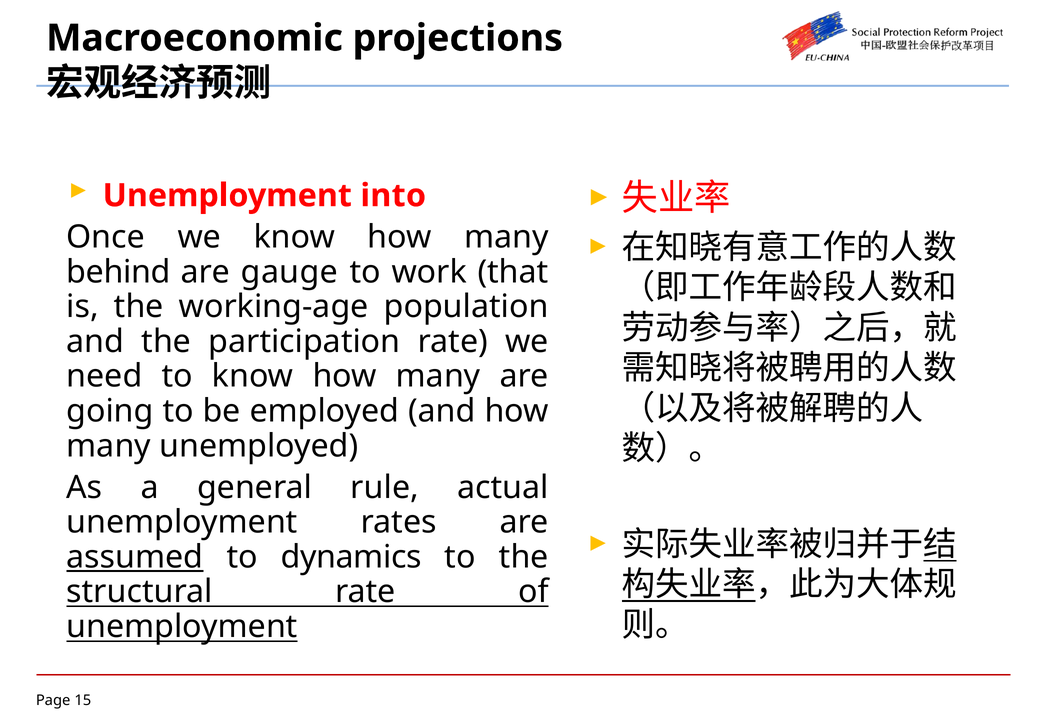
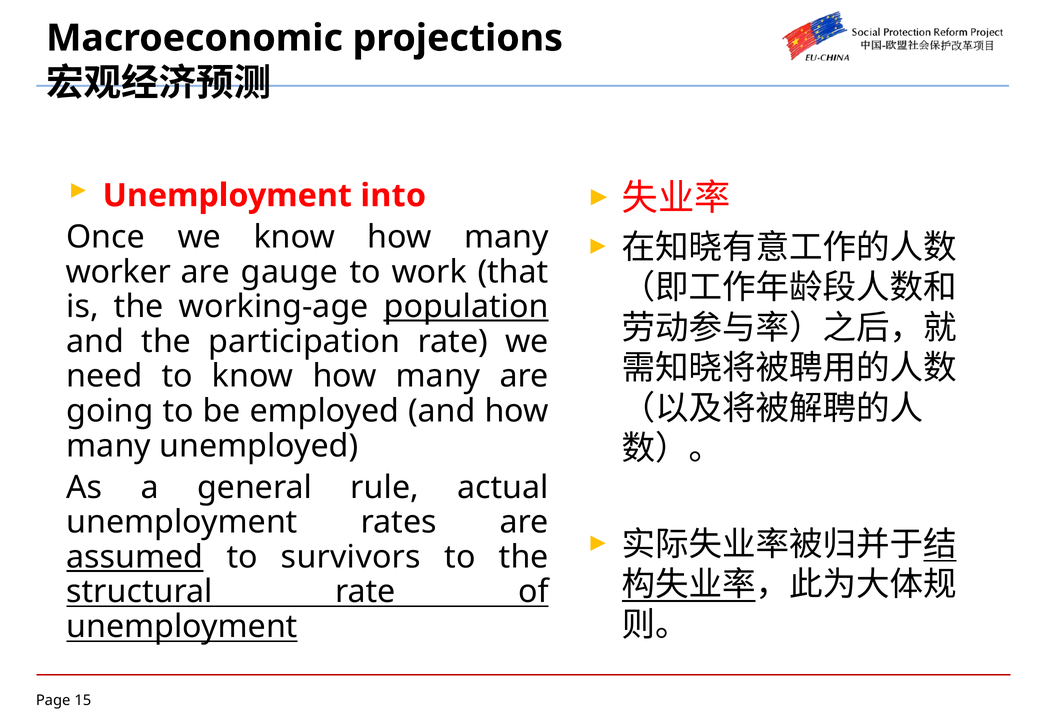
behind: behind -> worker (118, 272)
population underline: none -> present (466, 307)
dynamics: dynamics -> survivors (351, 557)
